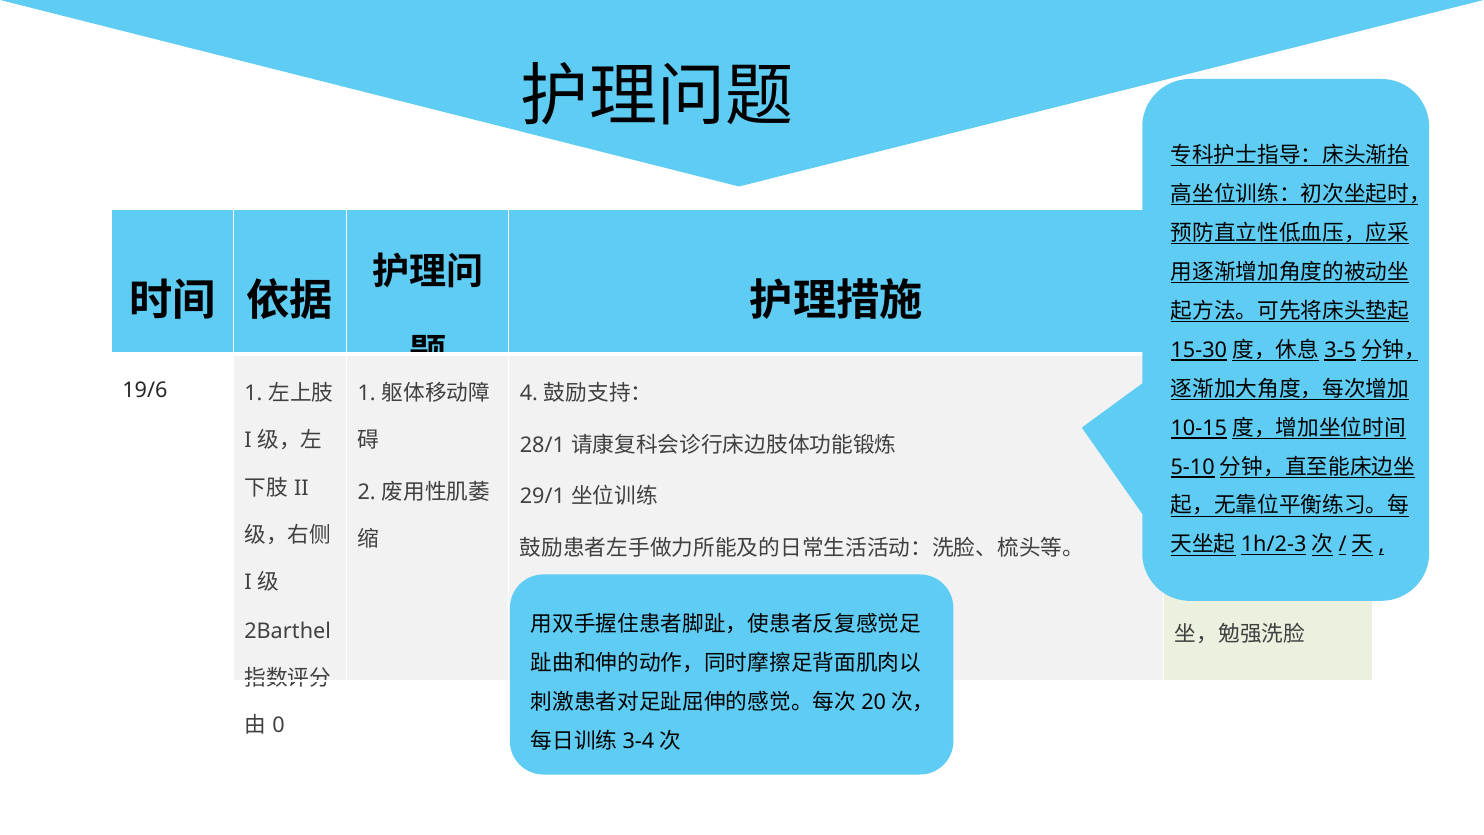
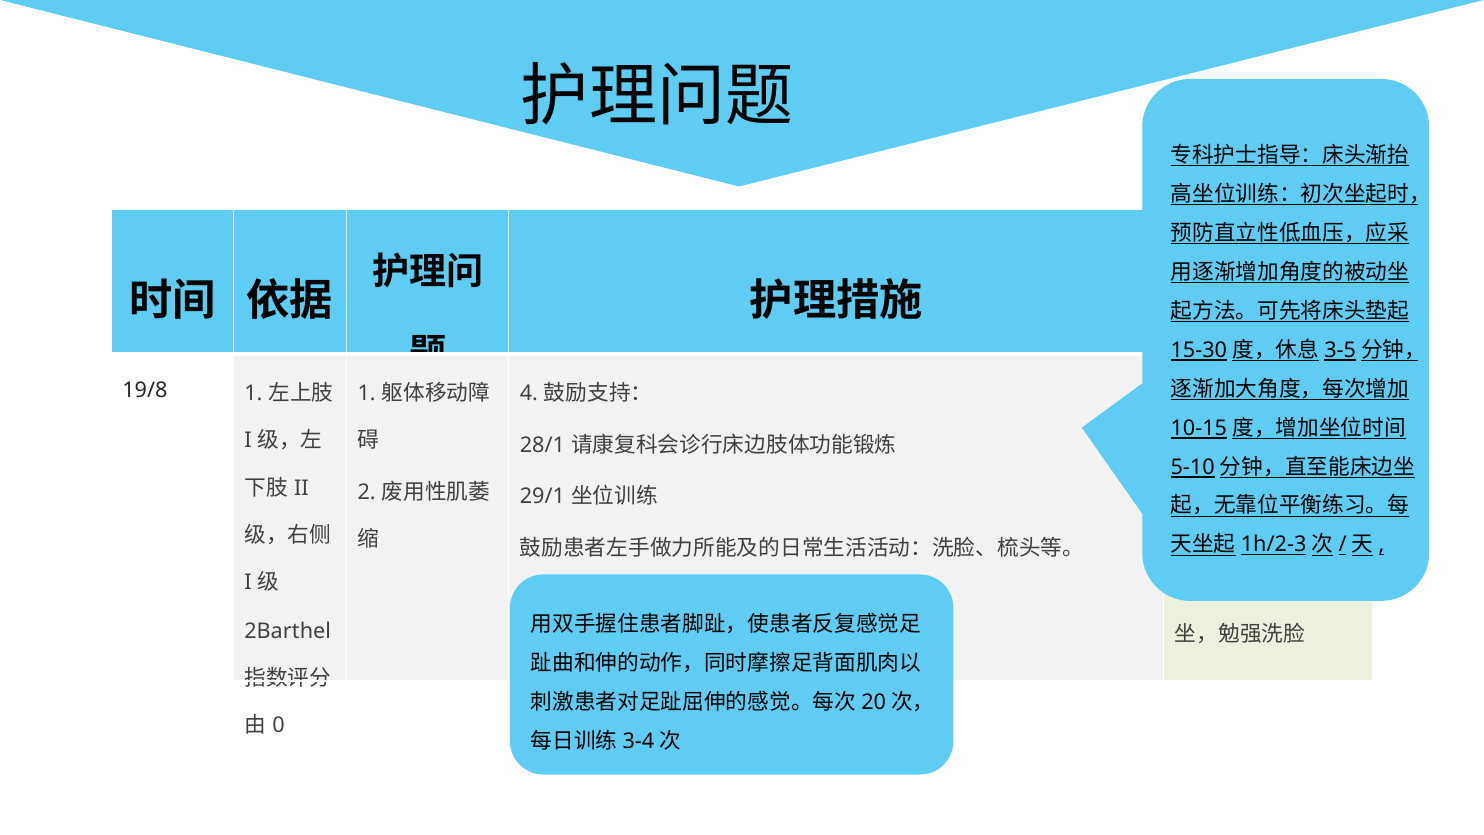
19/6: 19/6 -> 19/8 (145, 390)
